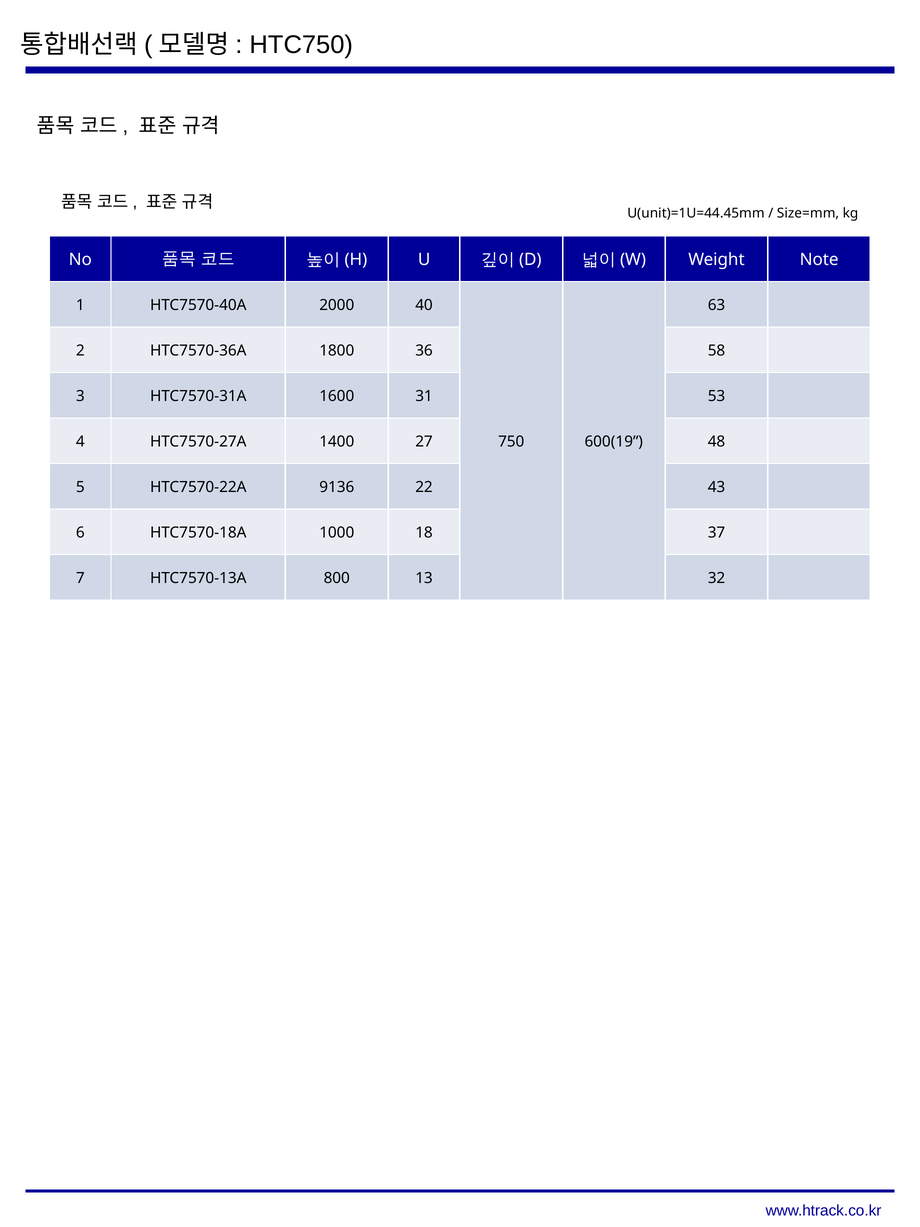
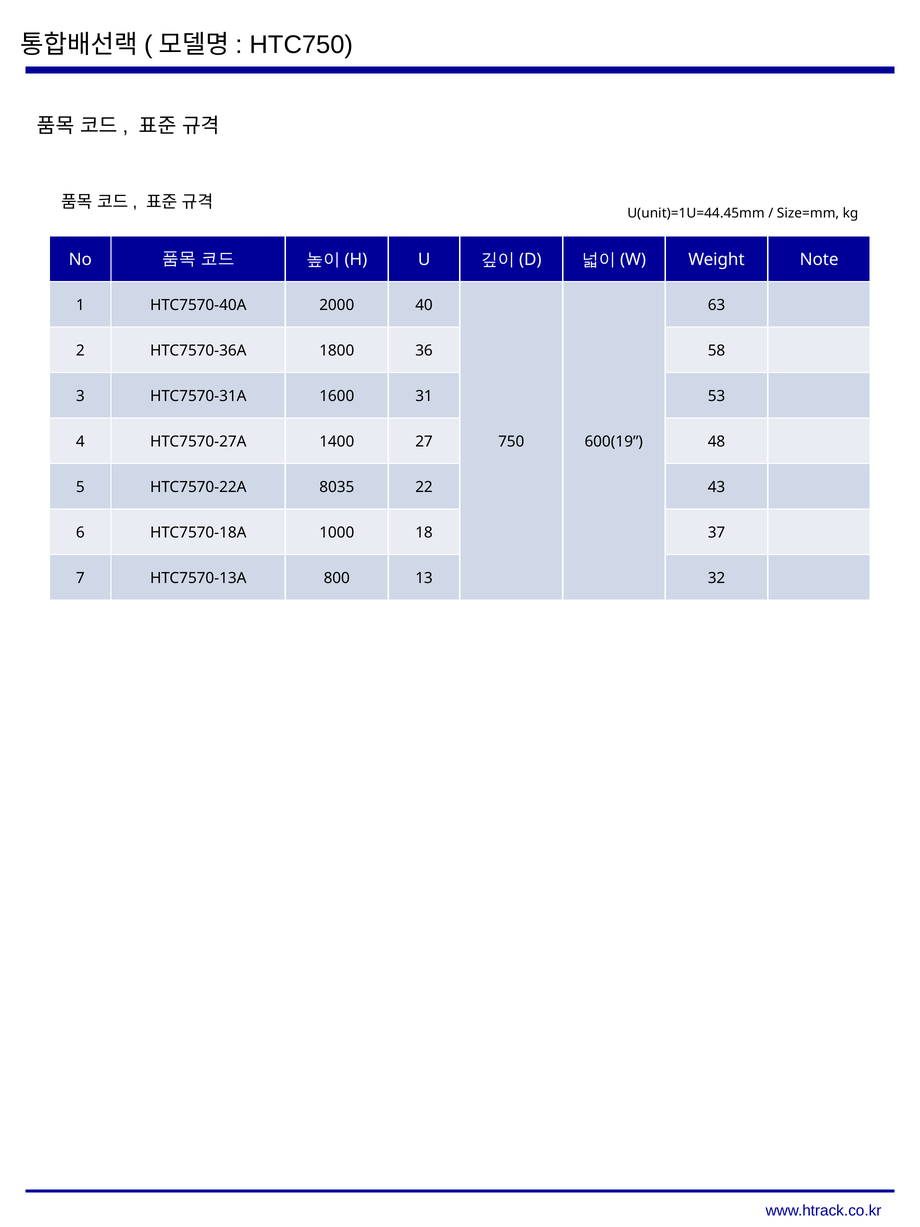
9136: 9136 -> 8035 (337, 487)
